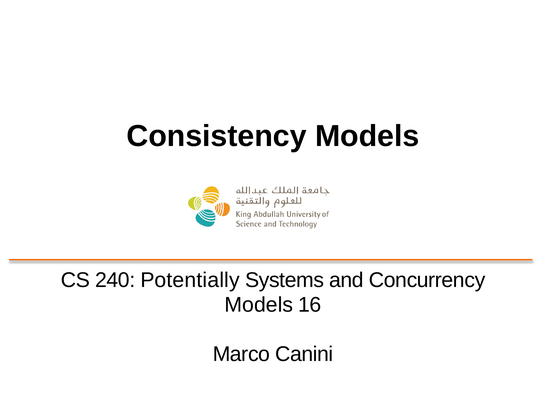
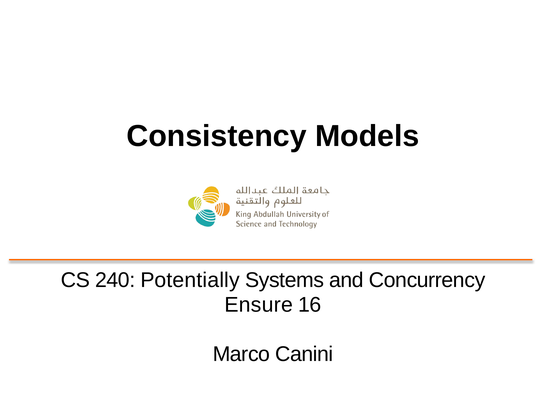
Models: Models -> Ensure (259, 304)
